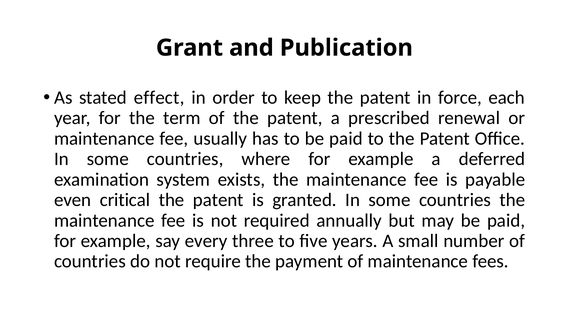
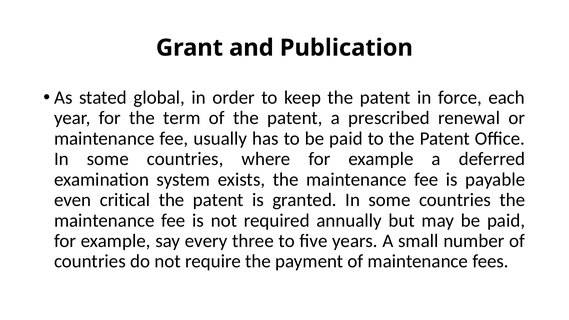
effect: effect -> global (159, 97)
